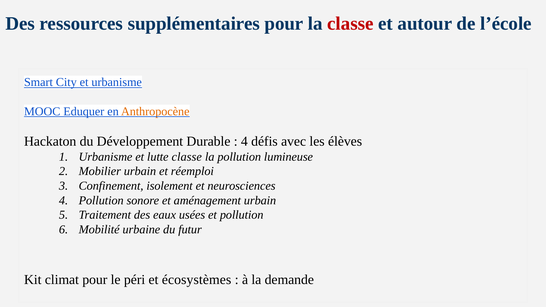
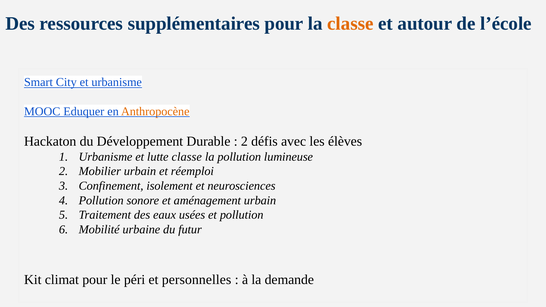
classe colour: red -> orange (350, 23)
4: 4 -> 2 (244, 142)
écosystèmes: écosystèmes -> personnelles (197, 280)
